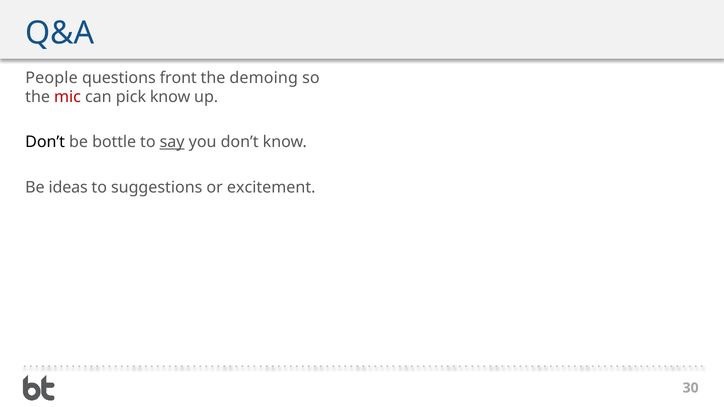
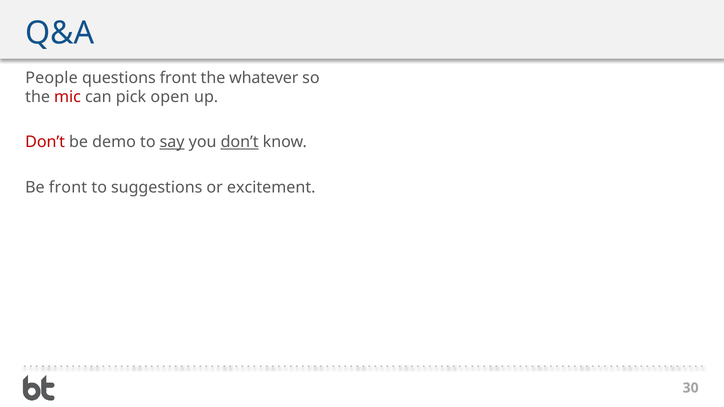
demoing: demoing -> whatever (264, 78)
pick know: know -> open (170, 97)
Don’t colour: black -> red (45, 142)
bottle: bottle -> demo (114, 142)
don’t underline: none -> present (240, 142)
Be ideas: ideas -> front (68, 187)
